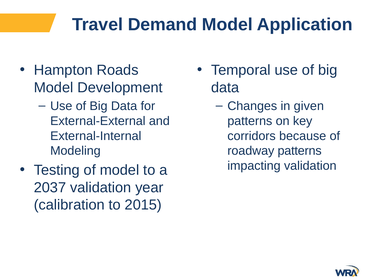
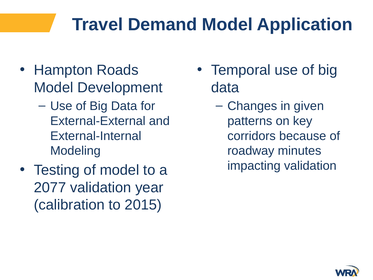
roadway patterns: patterns -> minutes (300, 151)
2037: 2037 -> 2077 (50, 187)
